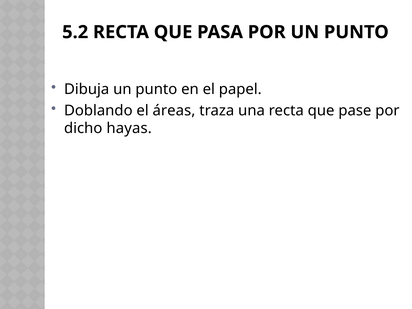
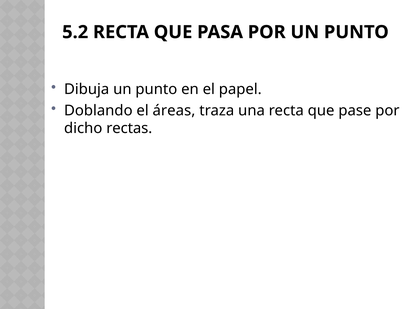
hayas: hayas -> rectas (129, 128)
